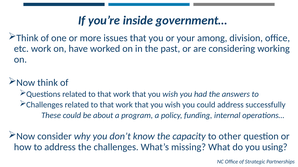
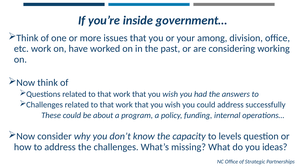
other: other -> levels (230, 137)
using: using -> ideas (275, 148)
